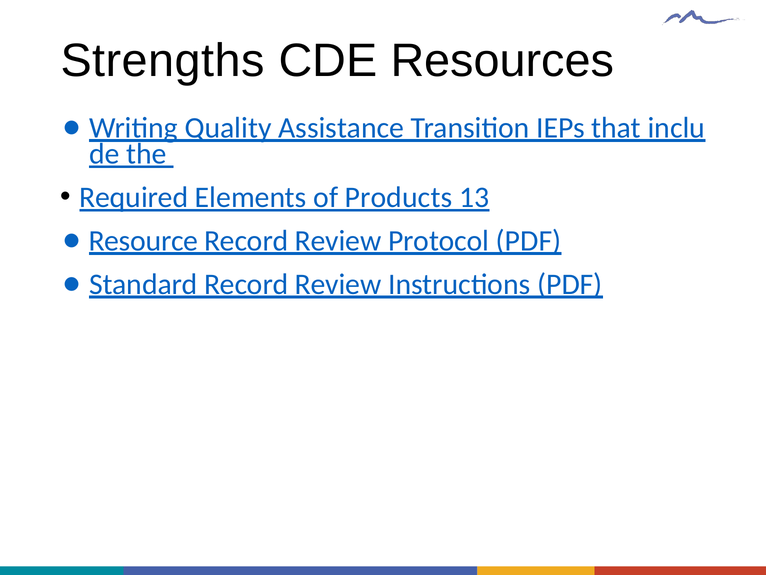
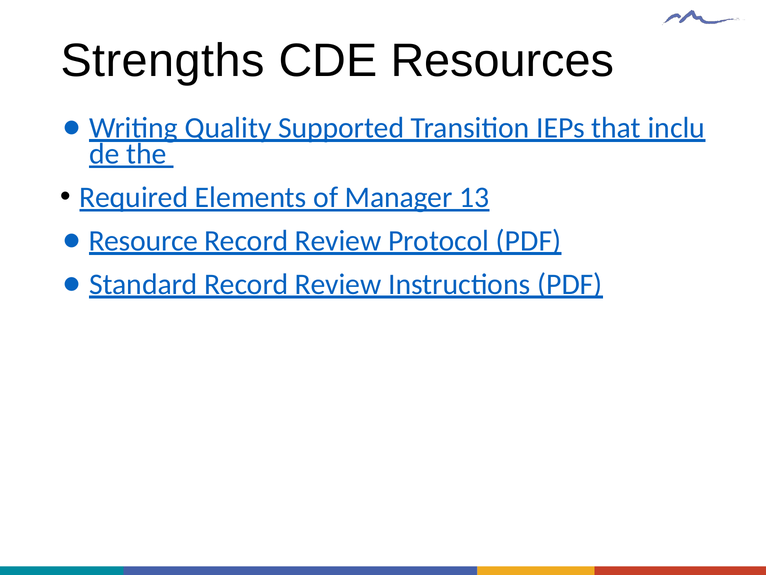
Assistance: Assistance -> Supported (341, 128)
Products: Products -> Manager (399, 197)
